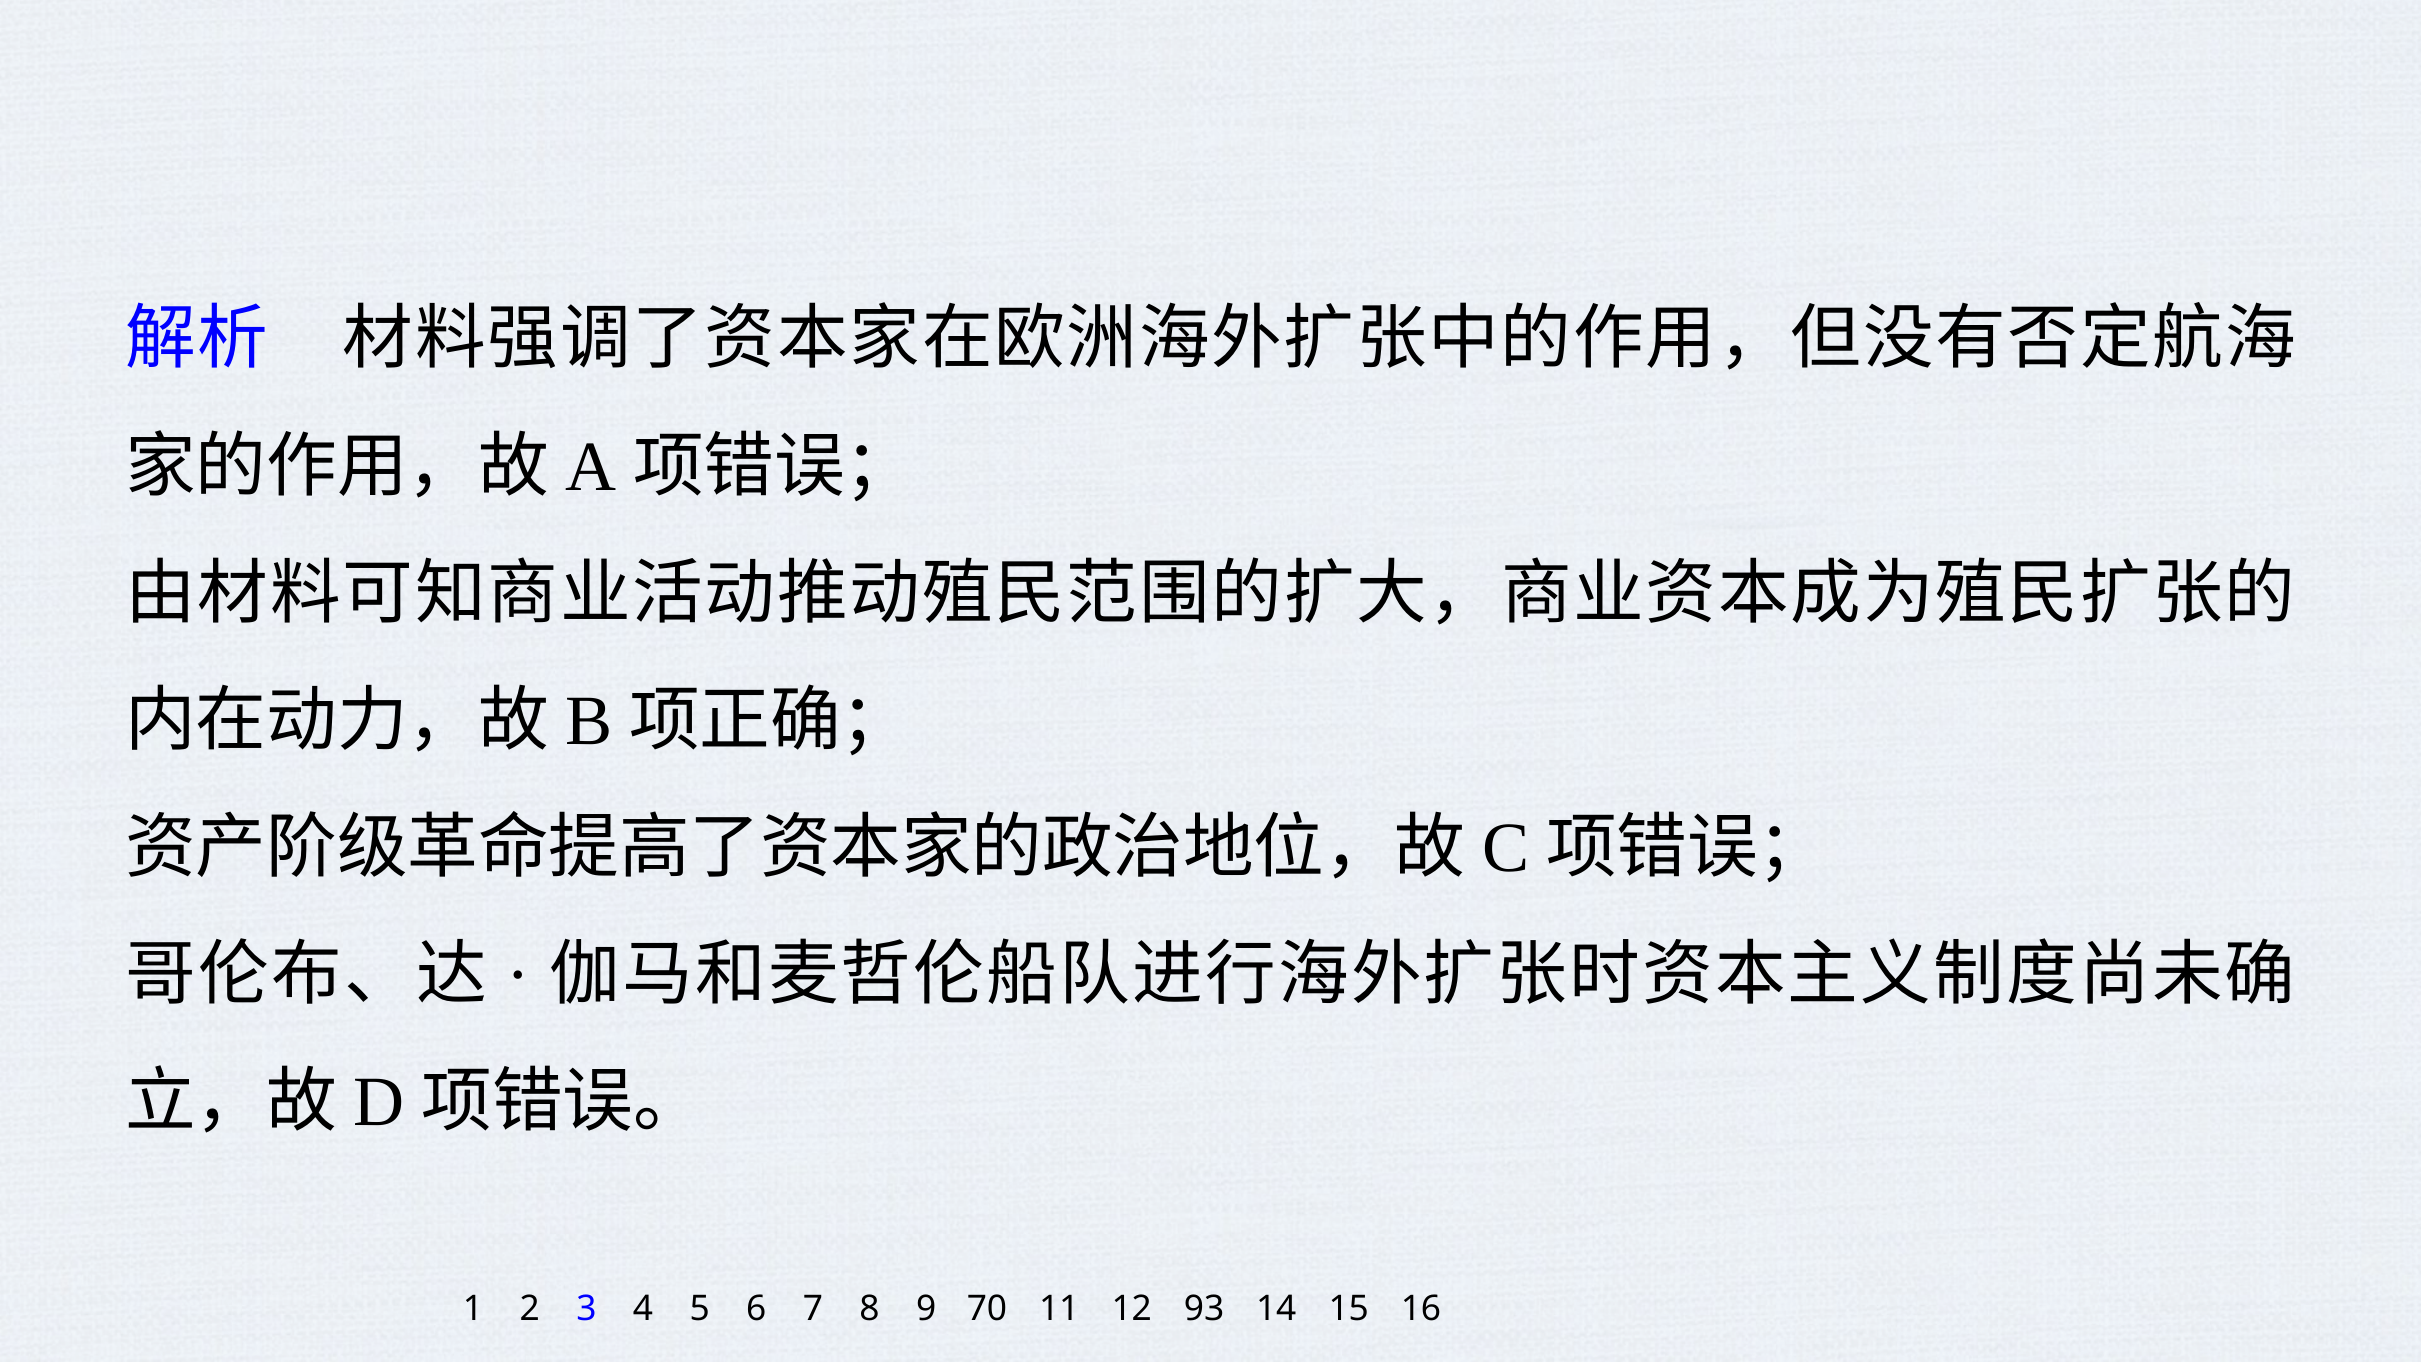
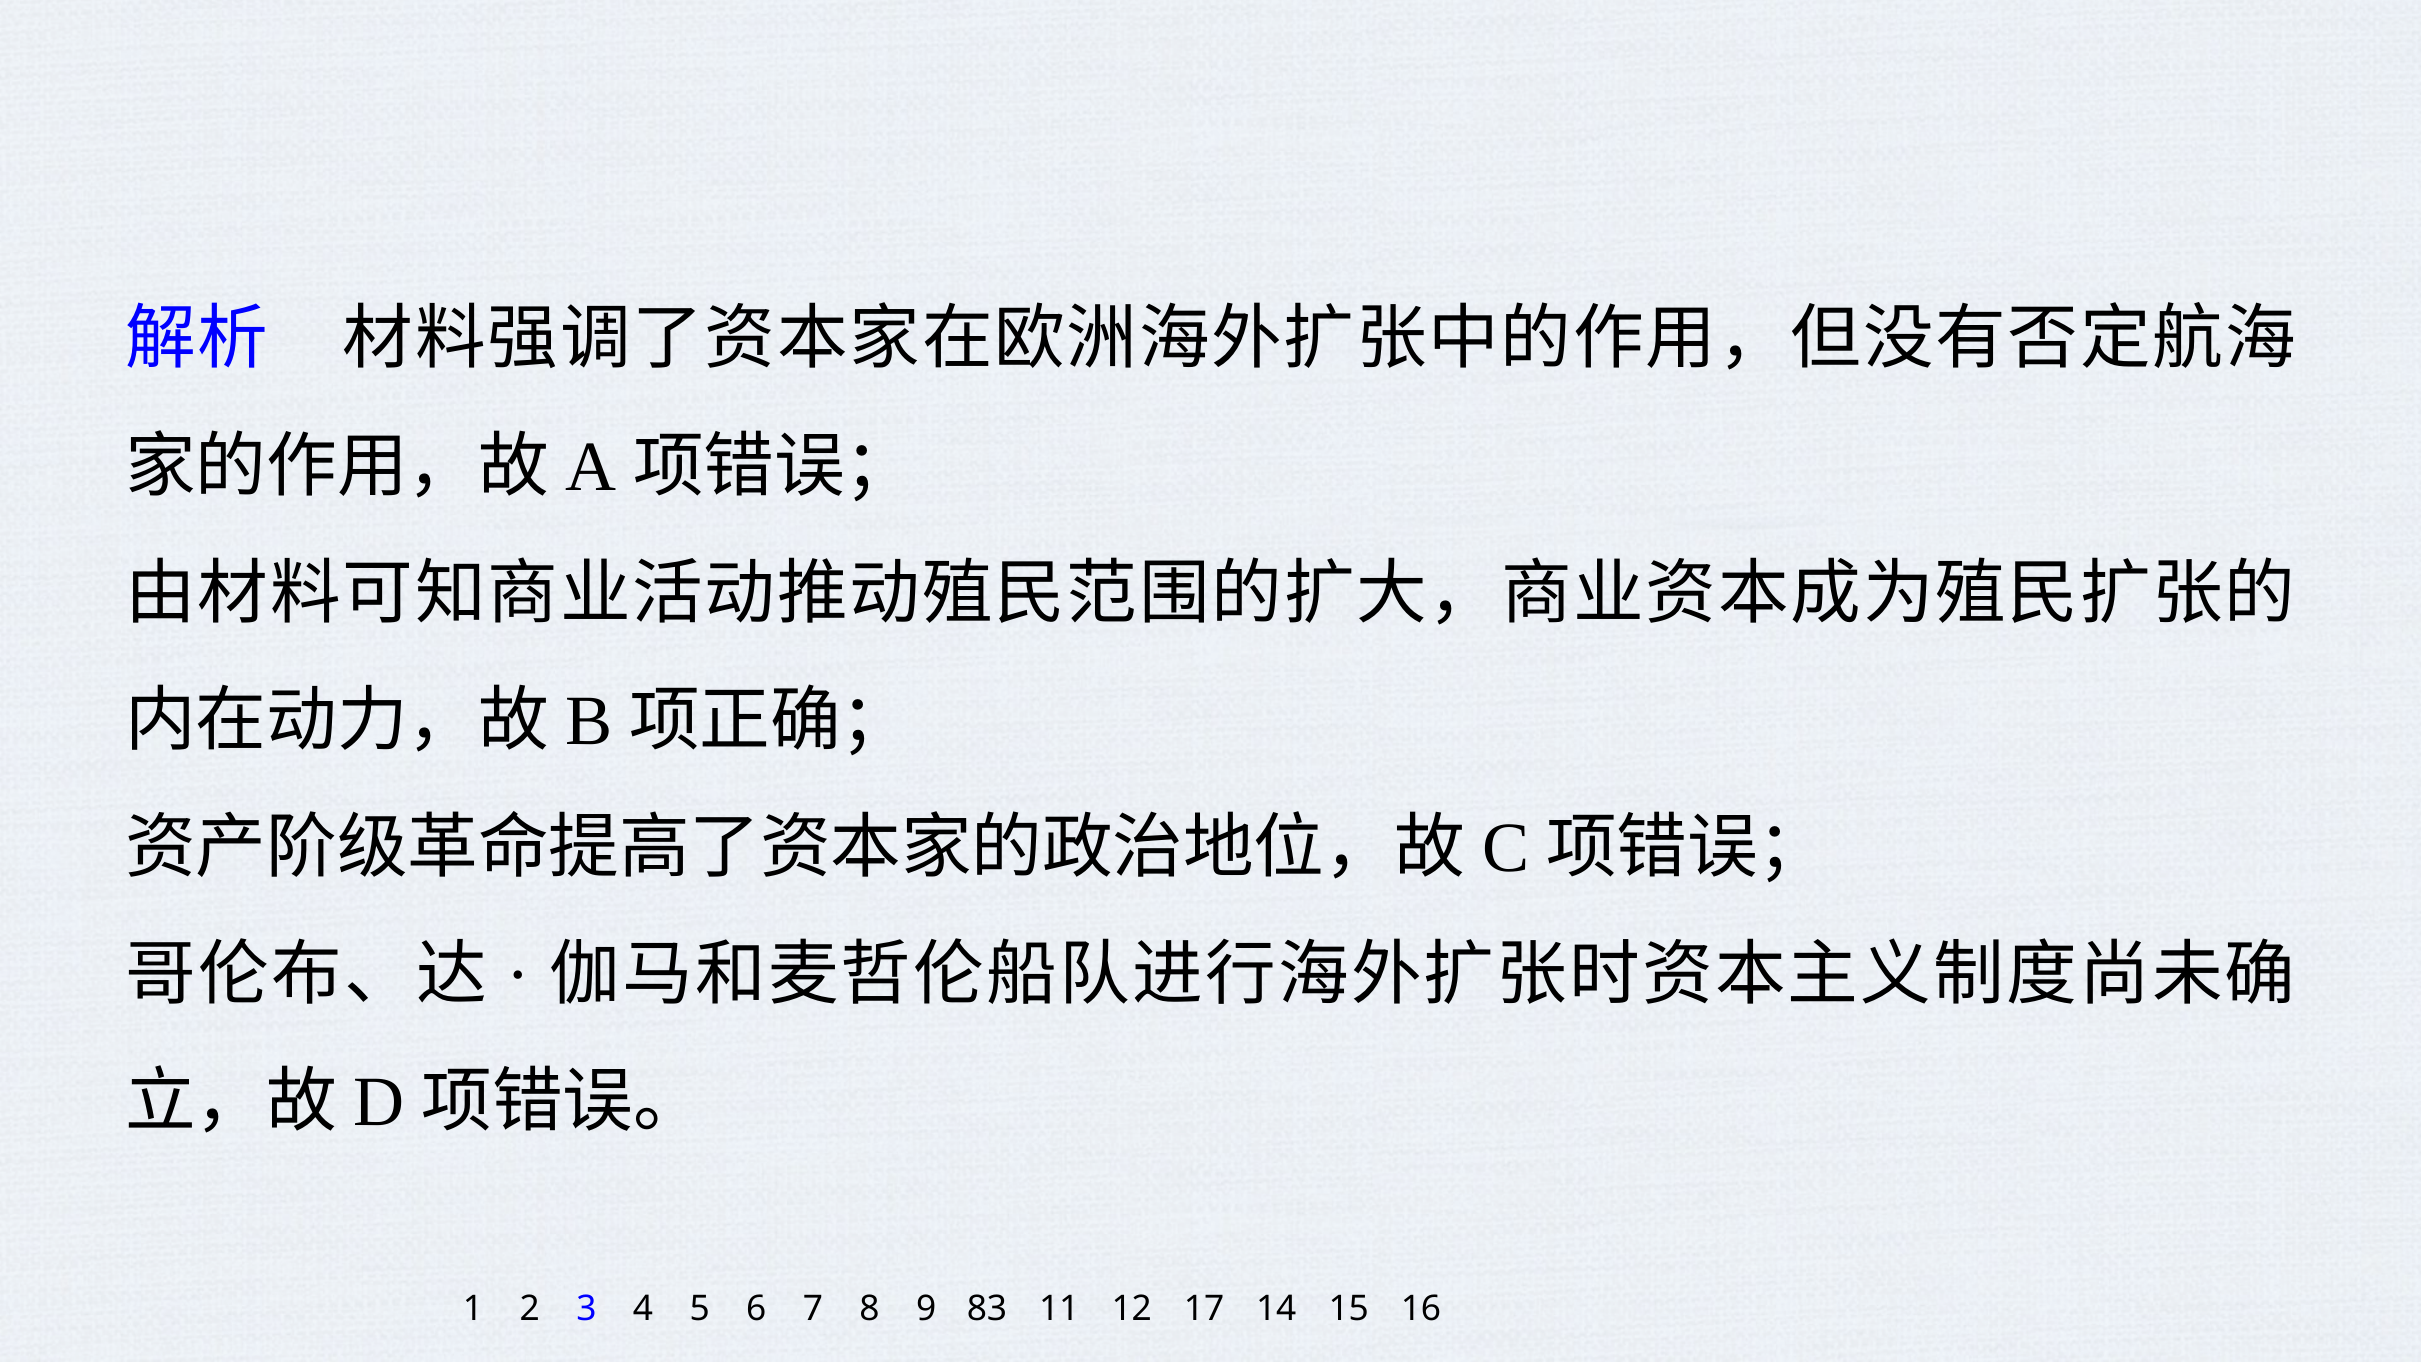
70: 70 -> 83 (987, 1309)
93: 93 -> 17 (1204, 1309)
